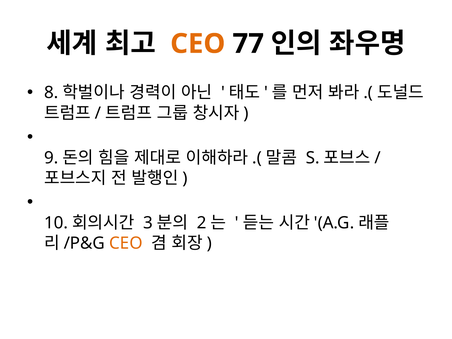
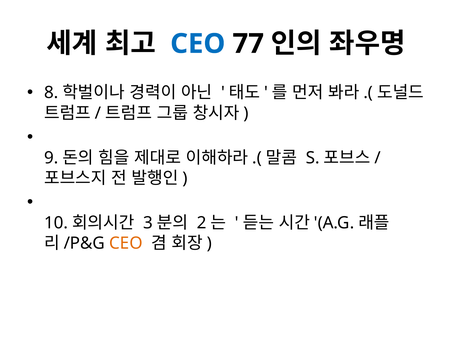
CEO colour: orange -> blue (198, 44)
